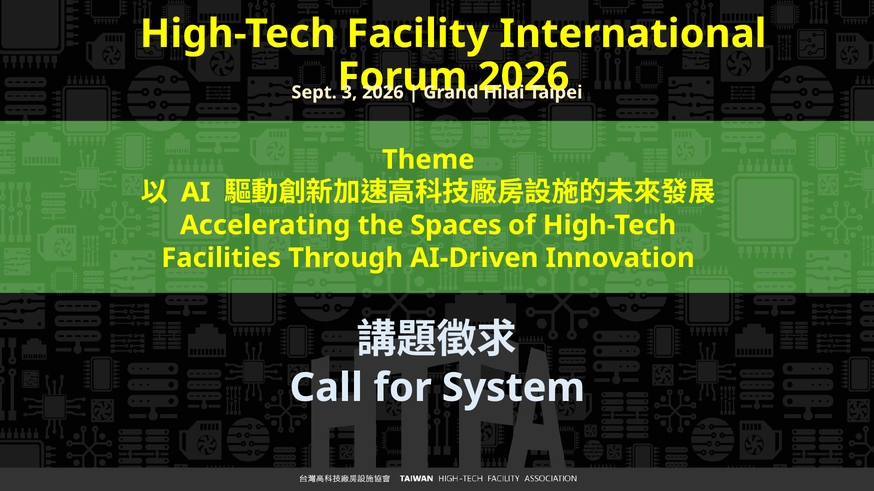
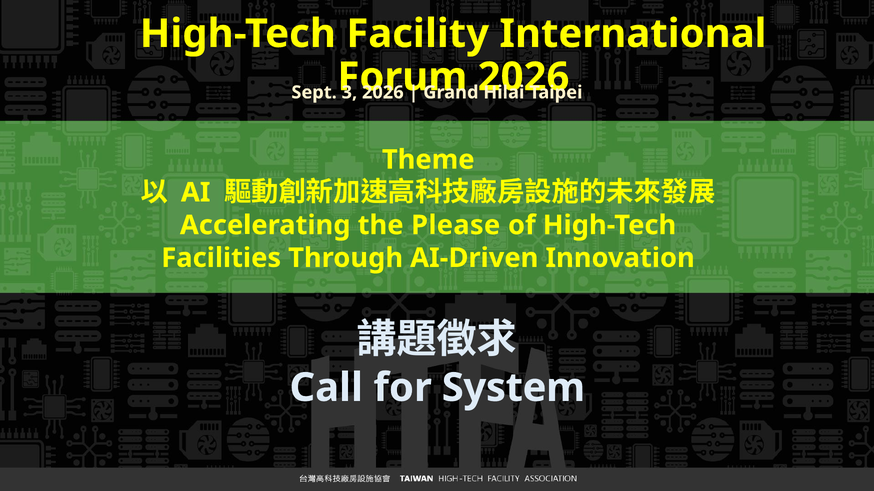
Spaces: Spaces -> Please (456, 225)
